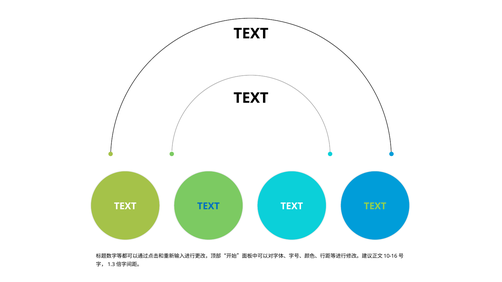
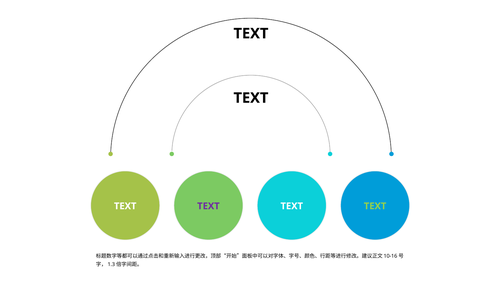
TEXT colour: blue -> purple (208, 206)
